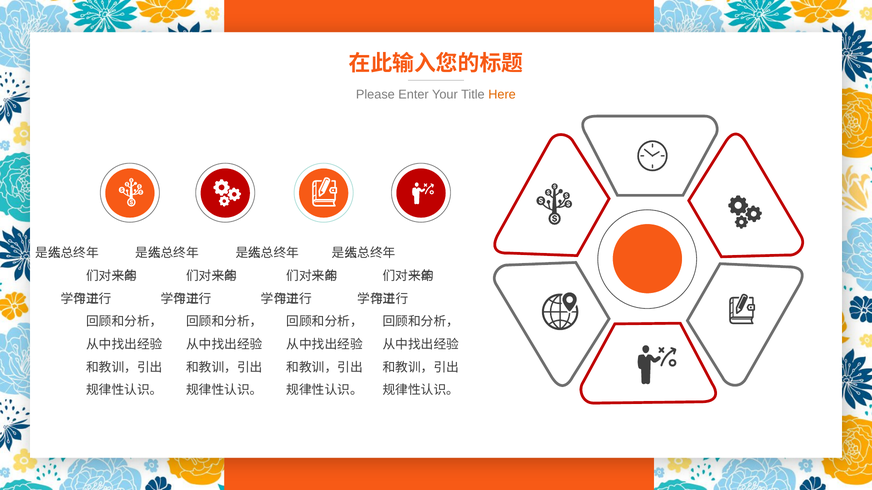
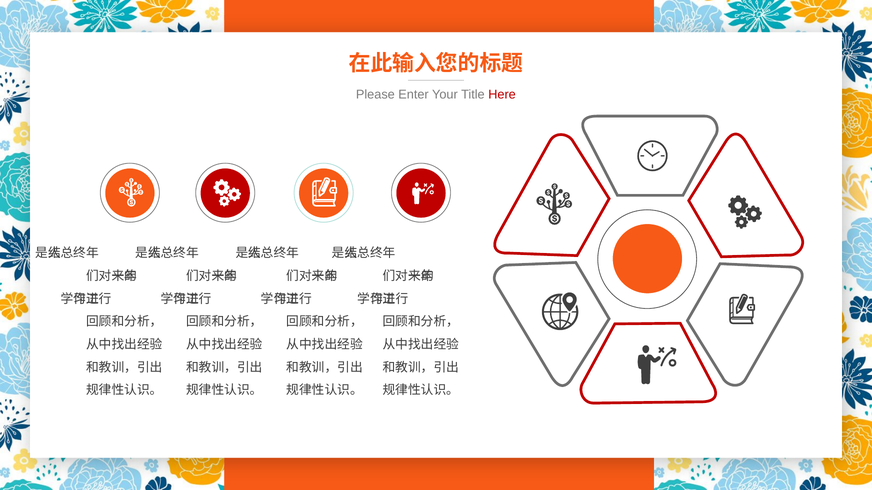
Here colour: orange -> red (502, 94)
